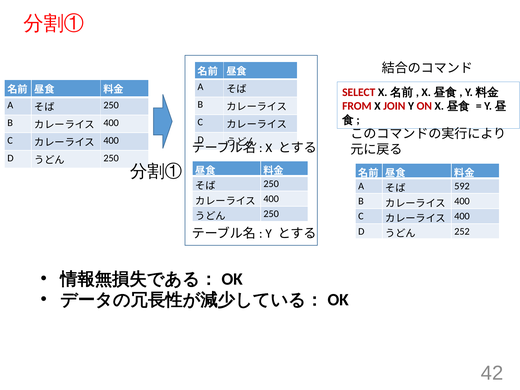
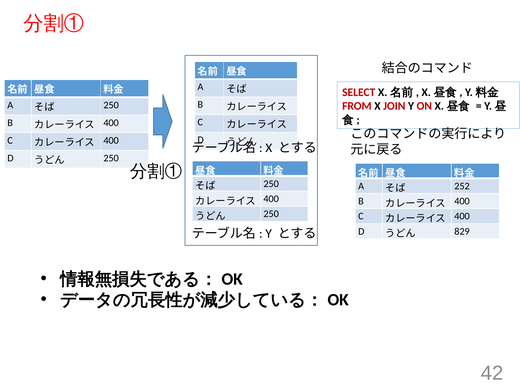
592: 592 -> 252 (462, 186)
252: 252 -> 829 (462, 231)
